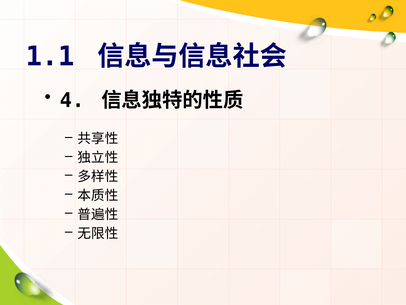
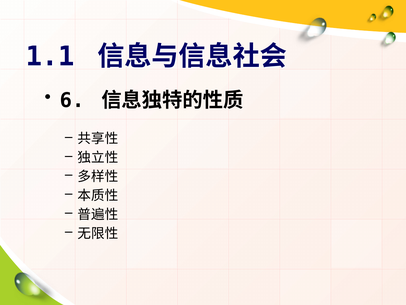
4: 4 -> 6 (72, 100)
